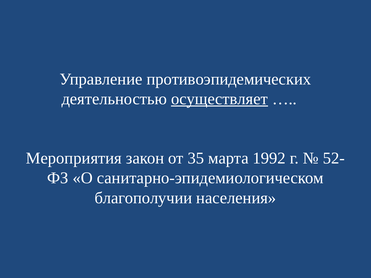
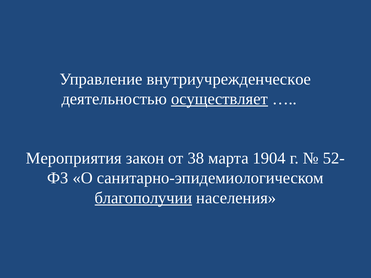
противоэпидемических: противоэпидемических -> внутриучрежденческое (229, 79)
35: 35 -> 38 (196, 158)
1992: 1992 -> 1904 (269, 158)
благополучии underline: none -> present (143, 198)
